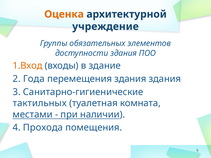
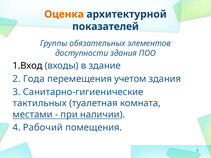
учреждение: учреждение -> показателей (106, 27)
1.Вход colour: orange -> black (28, 66)
перемещения здания: здания -> учетом (130, 79)
Прохода: Прохода -> Рабочий (43, 128)
